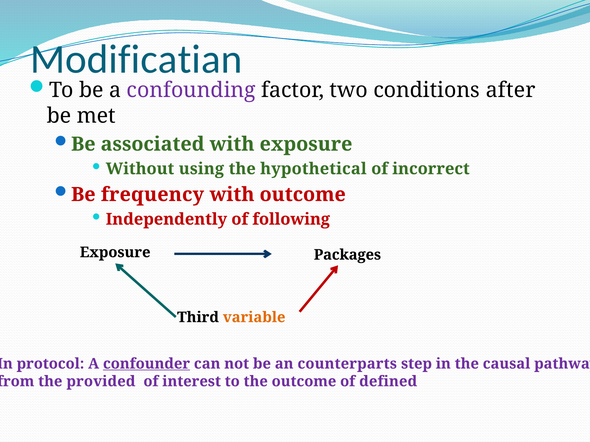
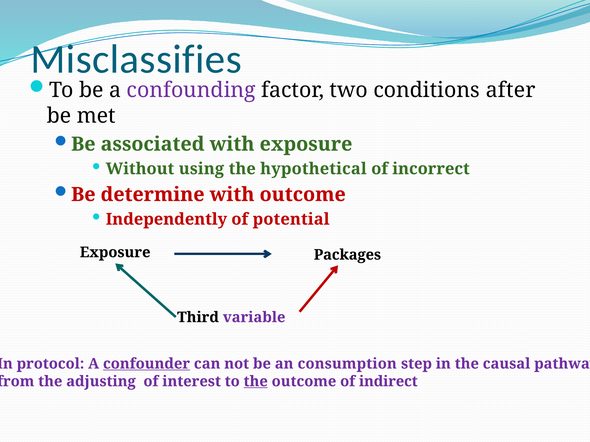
Modificatian: Modificatian -> Misclassifies (136, 60)
frequency: frequency -> determine (153, 195)
following: following -> potential (291, 219)
variable colour: orange -> purple (254, 318)
counterparts: counterparts -> consumption (347, 364)
provided: provided -> adjusting (101, 382)
the underline: none -> present (256, 382)
defined: defined -> indirect (388, 382)
